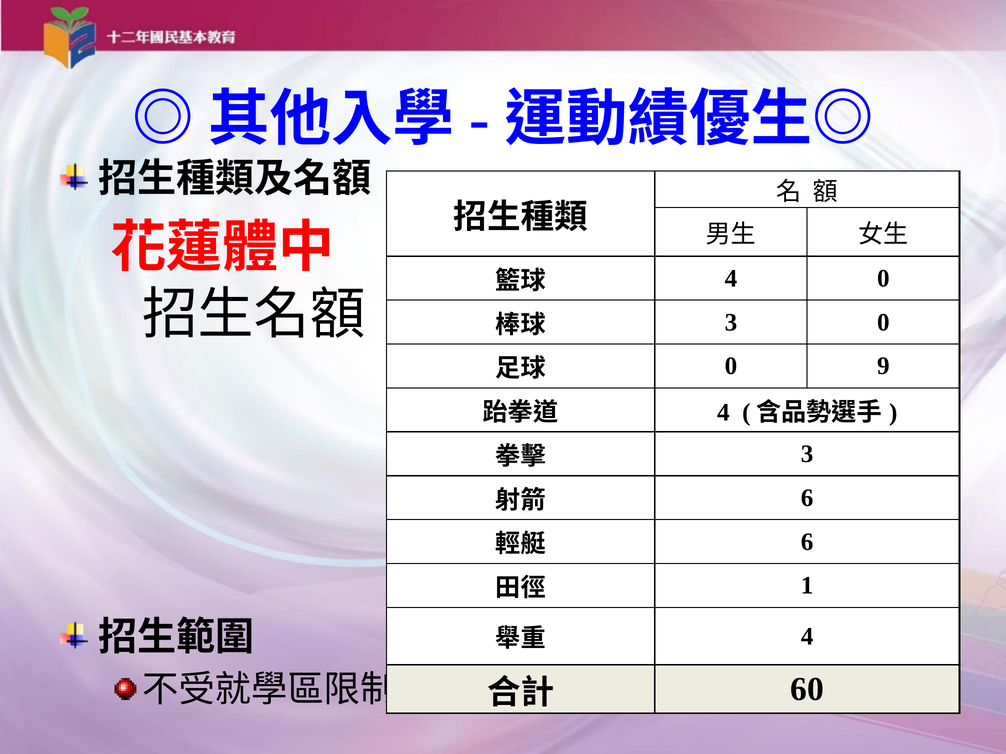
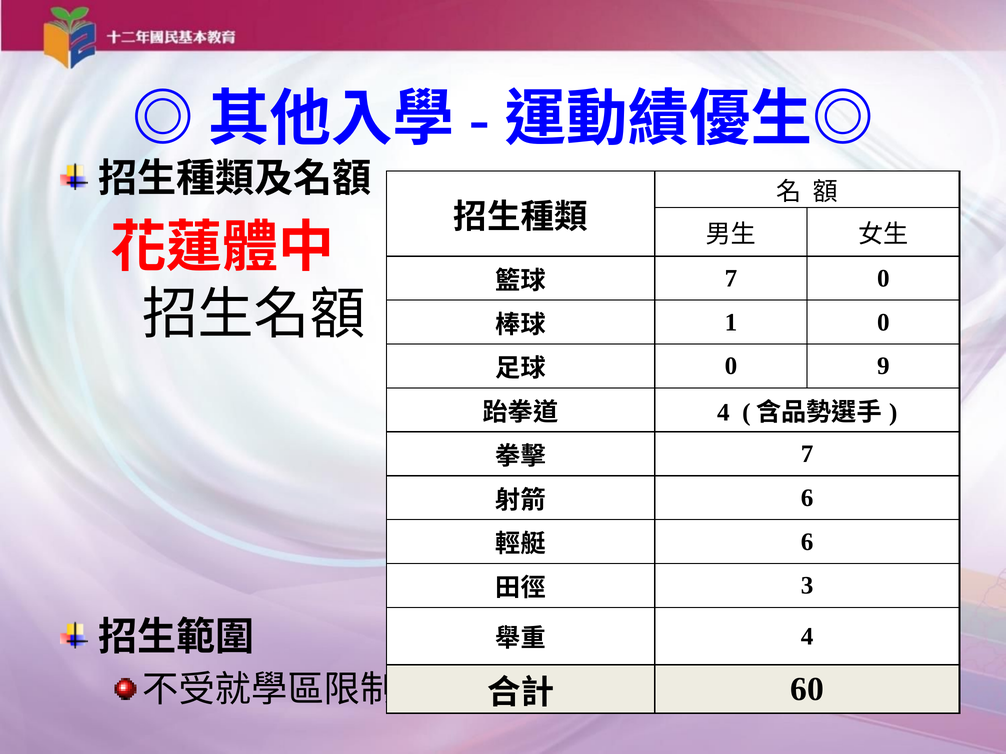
4: 4 -> 7 (731, 279)
3: 3 -> 1 (731, 322)
3: 3 -> 7 (807, 454)
1: 1 -> 3 (807, 586)
